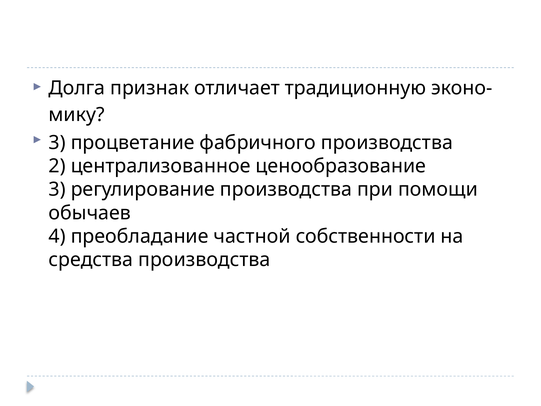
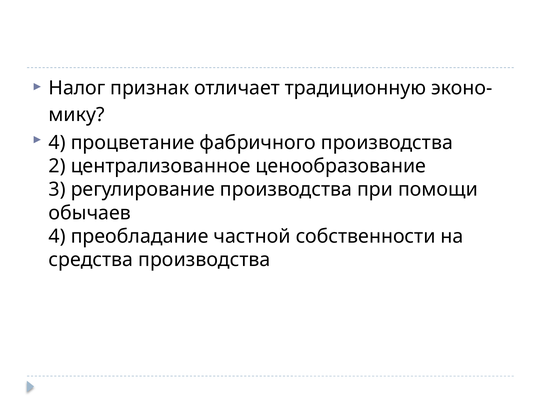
Долга: Долга -> Налог (77, 88)
3: 3 -> 4 (57, 143)
